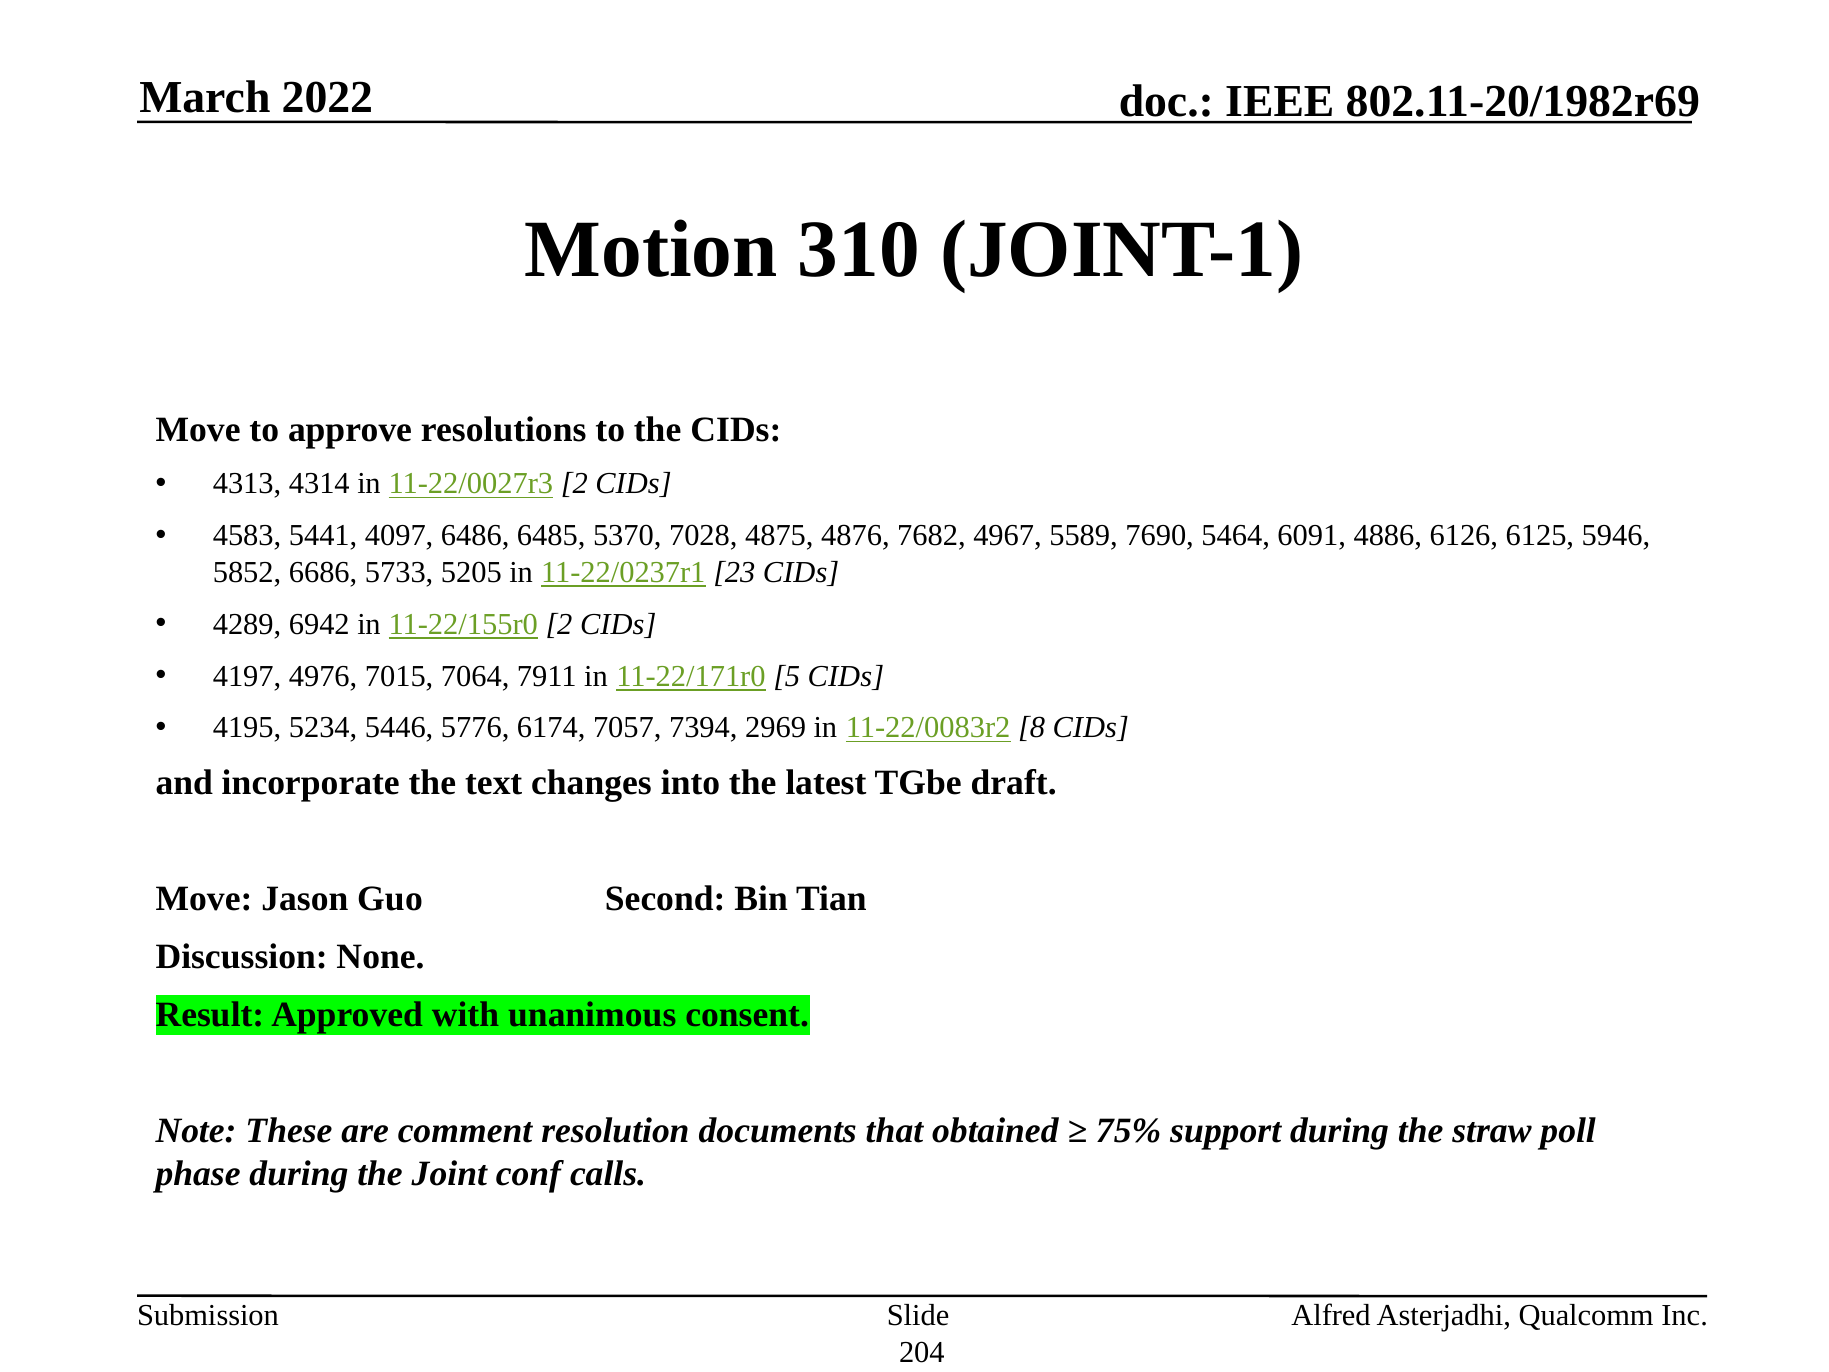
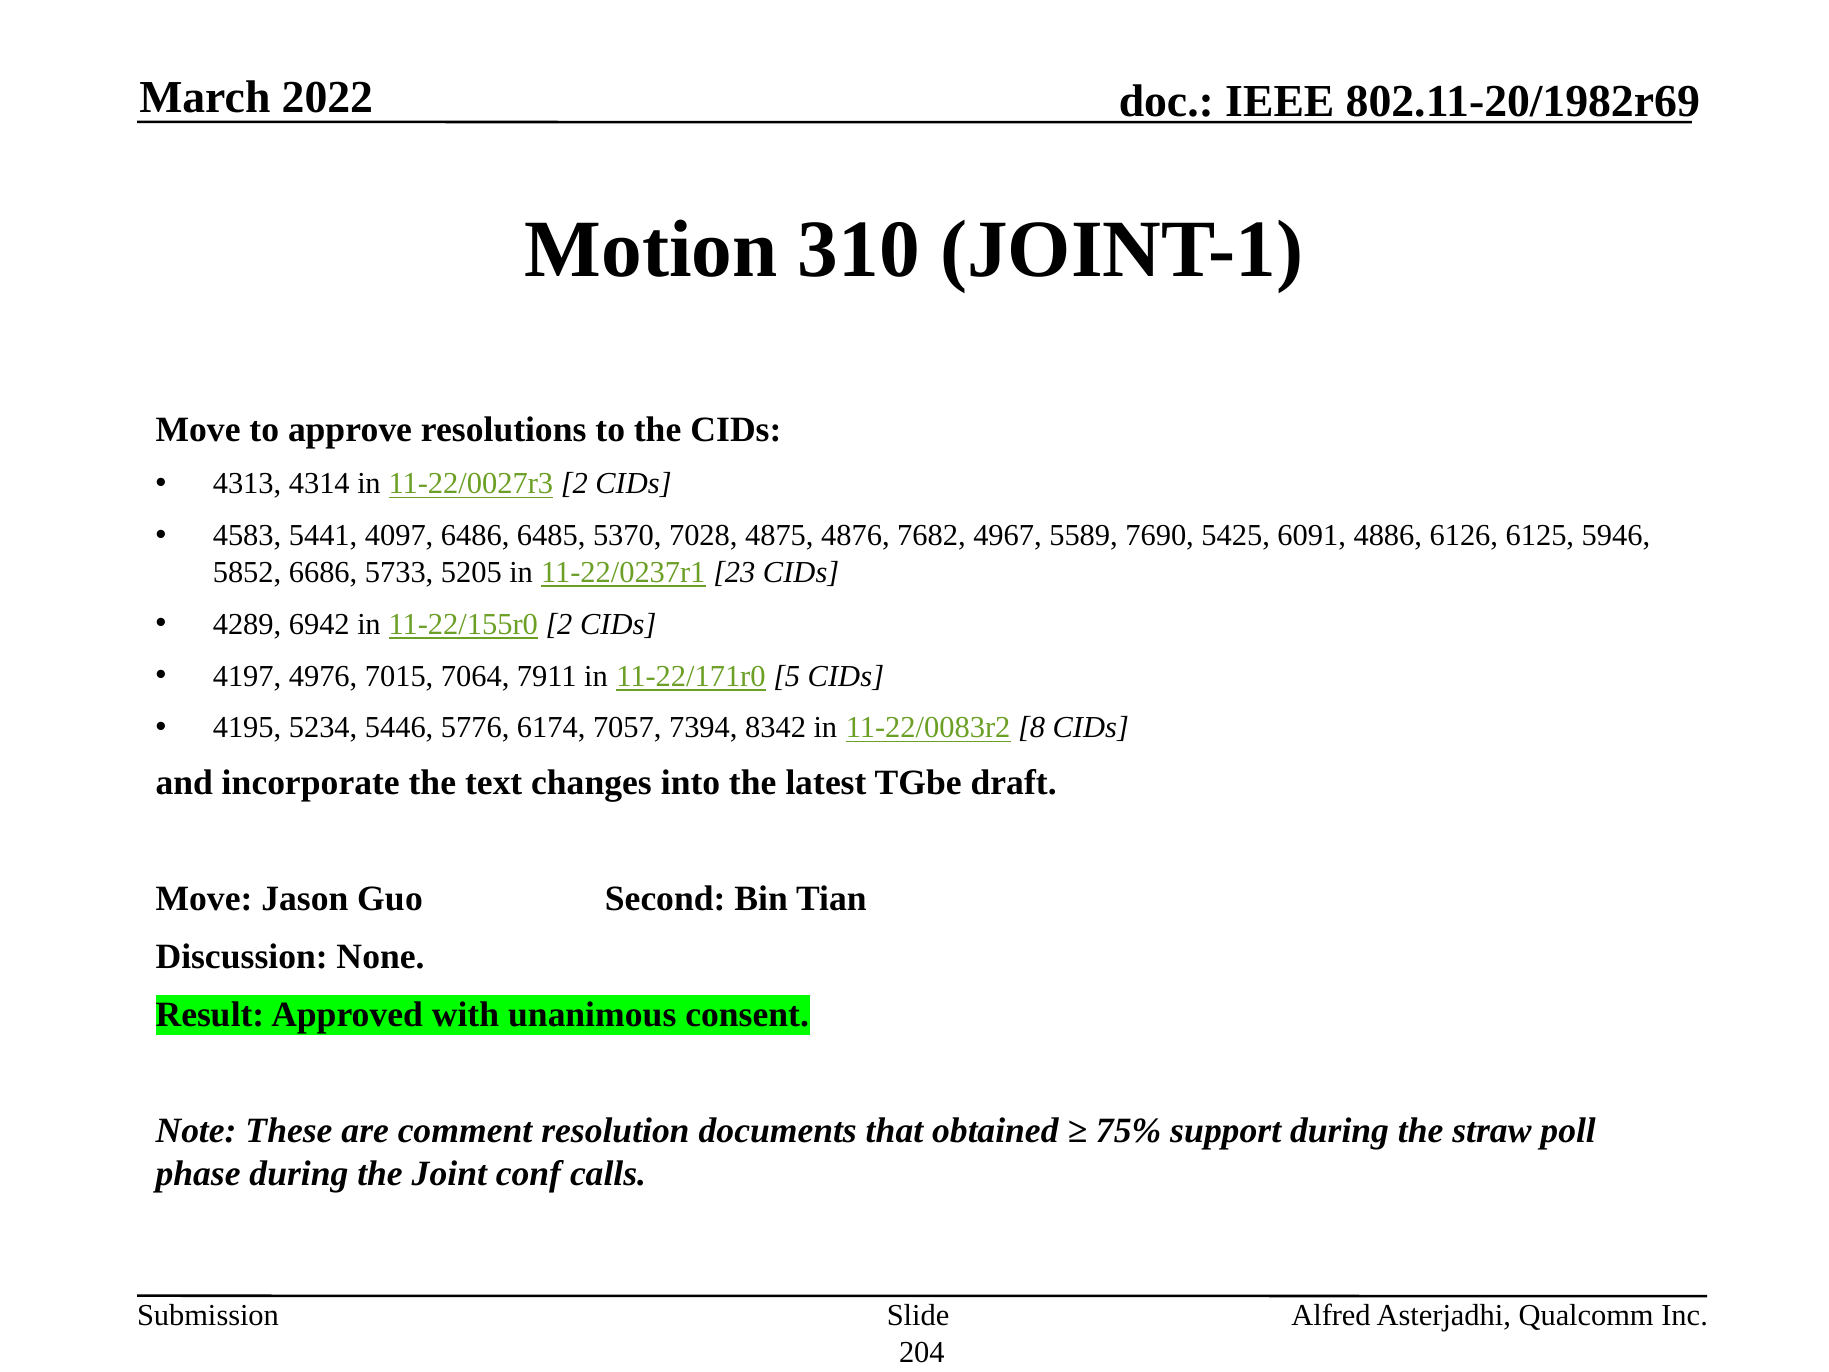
5464: 5464 -> 5425 (1236, 536)
2969: 2969 -> 8342 (776, 728)
